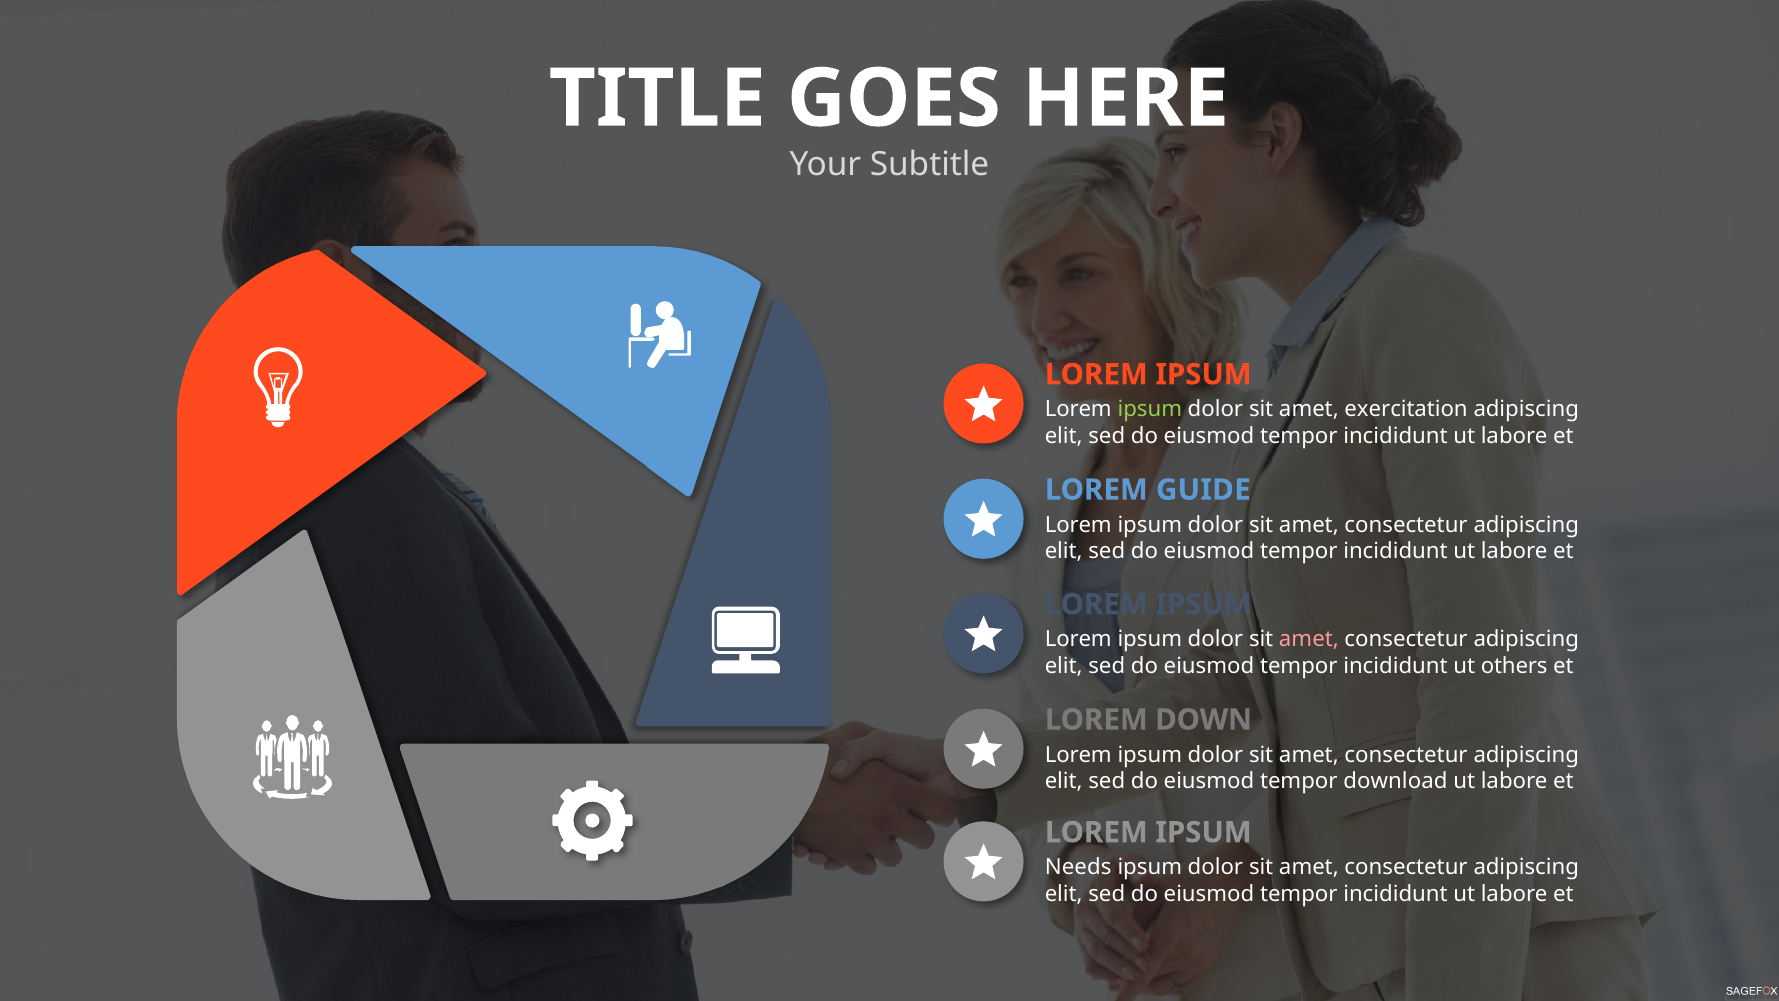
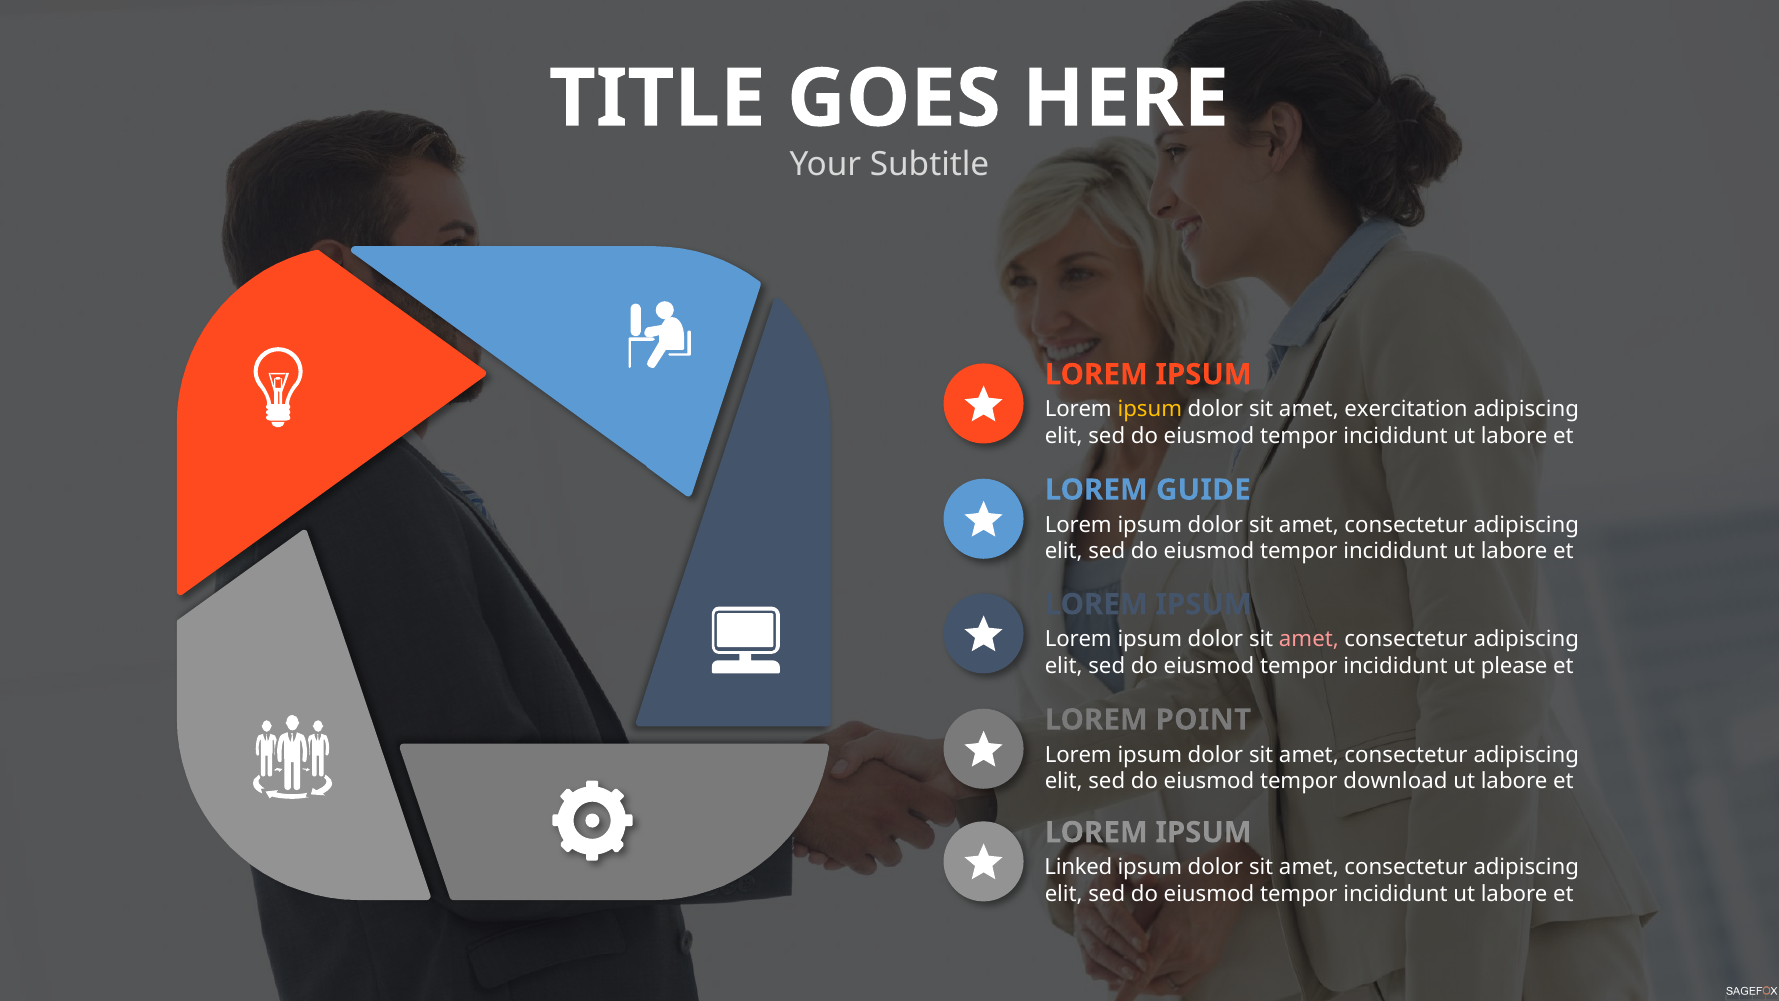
ipsum colour: light green -> yellow (1150, 409)
others: others -> please (1514, 666)
DOWN: DOWN -> POINT (1203, 720)
Needs: Needs -> Linked (1078, 867)
